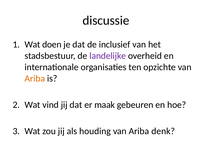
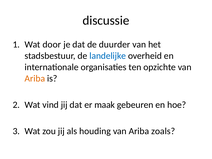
doen: doen -> door (52, 44)
inclusief: inclusief -> duurder (115, 44)
landelijke colour: purple -> blue (108, 56)
denk: denk -> zoals (163, 131)
